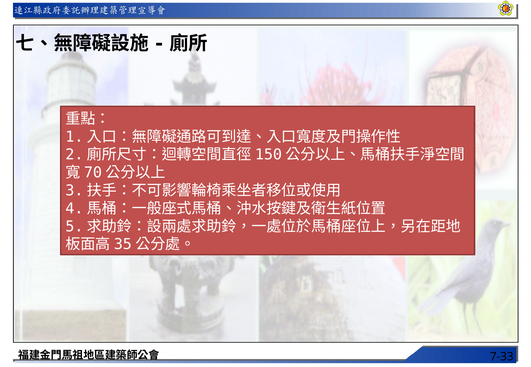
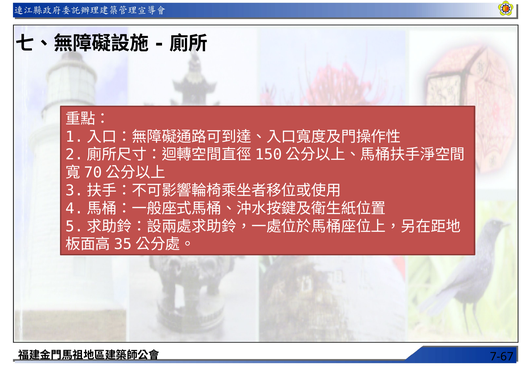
7-33: 7-33 -> 7-67 (502, 357)
